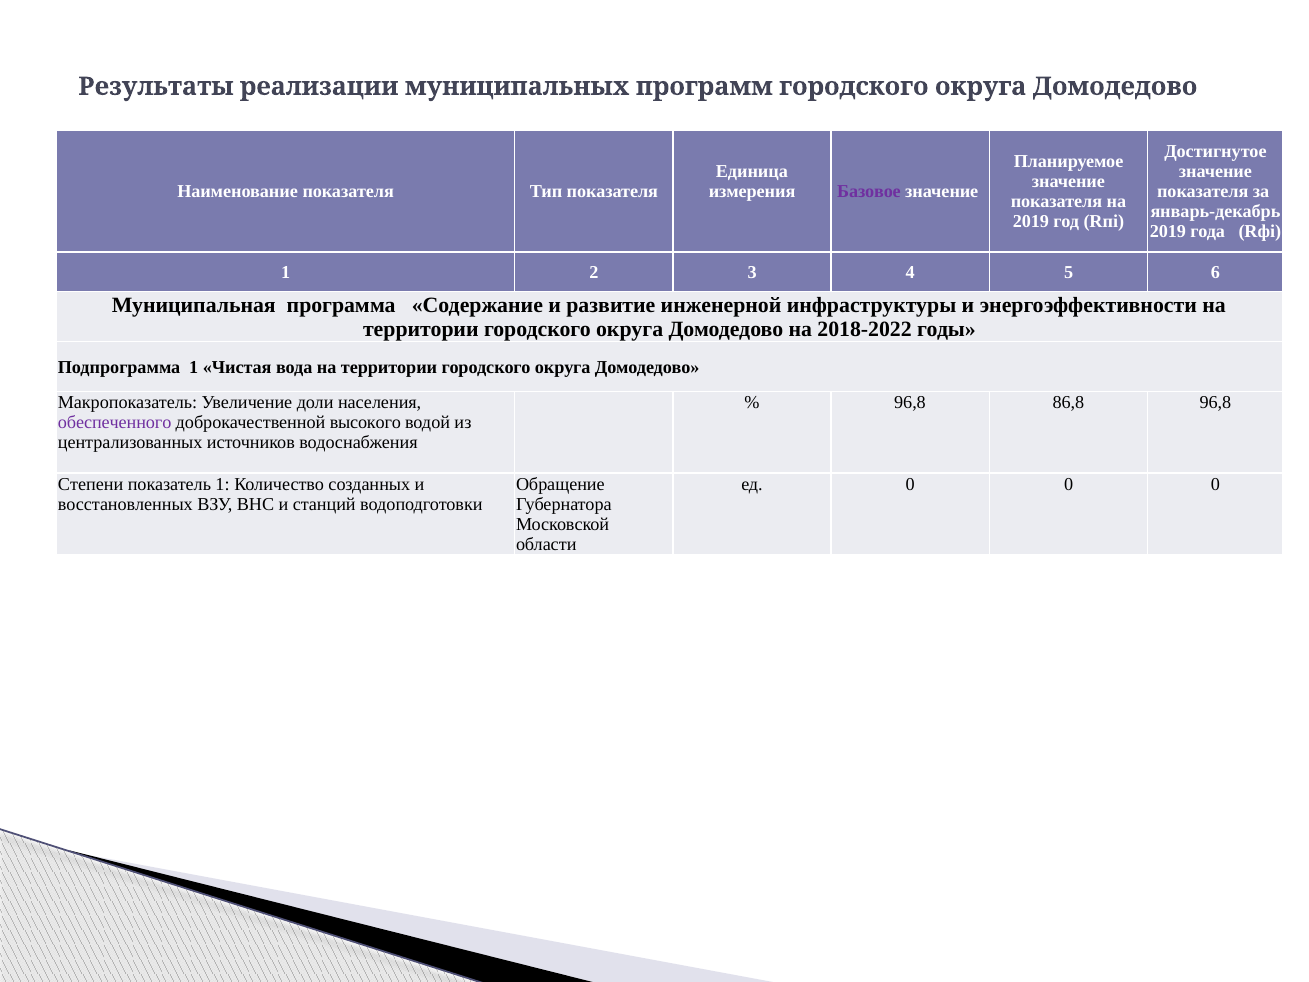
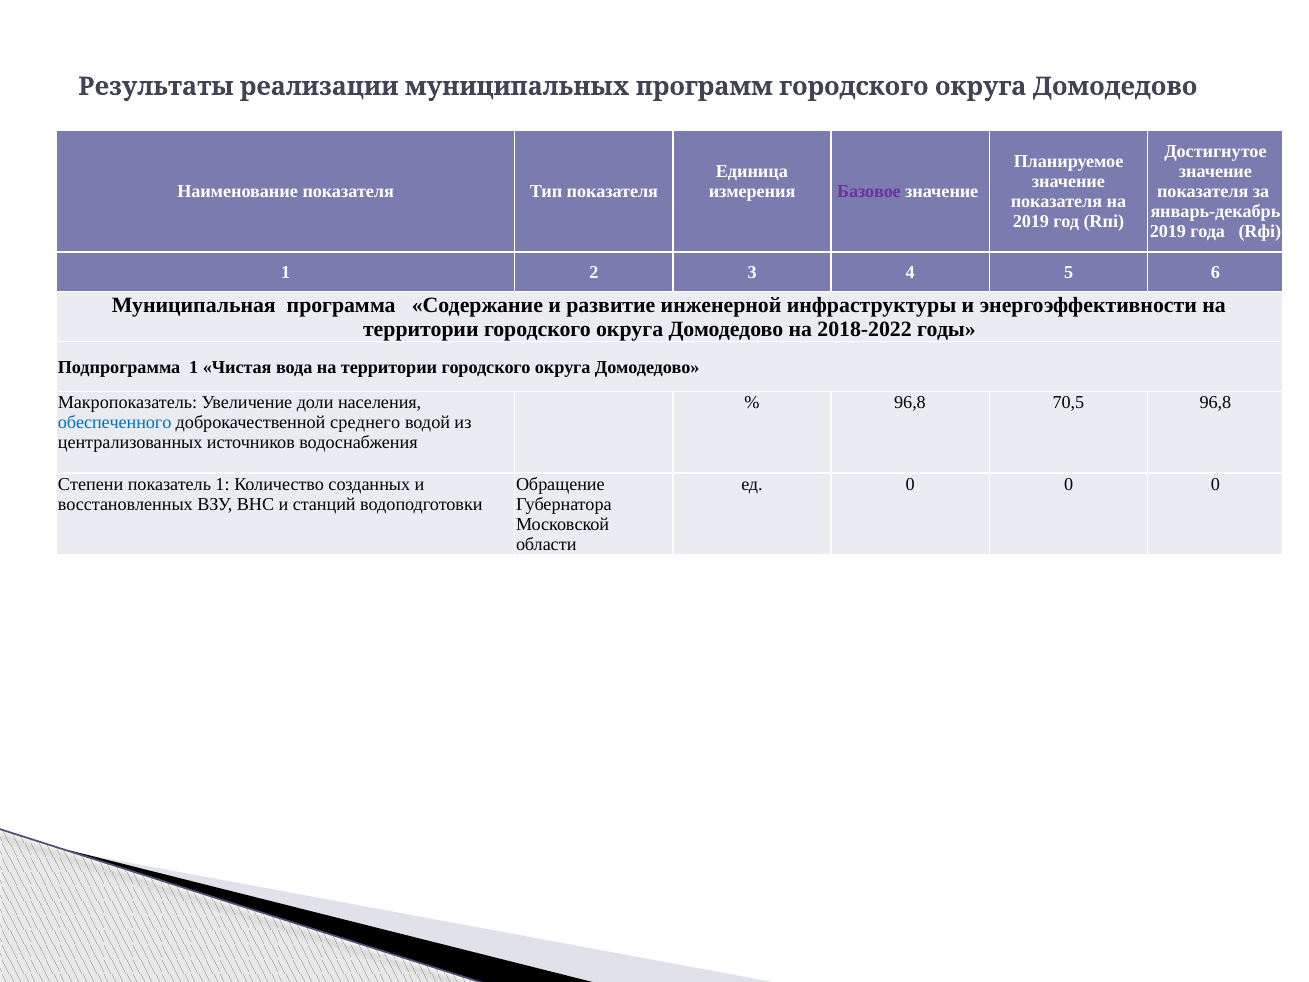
86,8: 86,8 -> 70,5 (1068, 403)
обеспеченного colour: purple -> blue (115, 423)
высокого: высокого -> среднего (365, 423)
